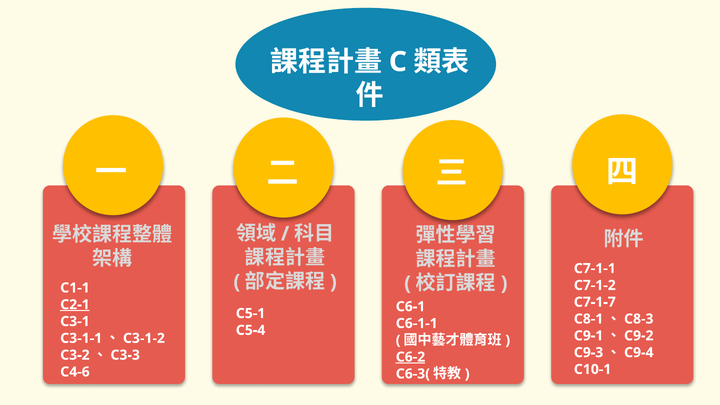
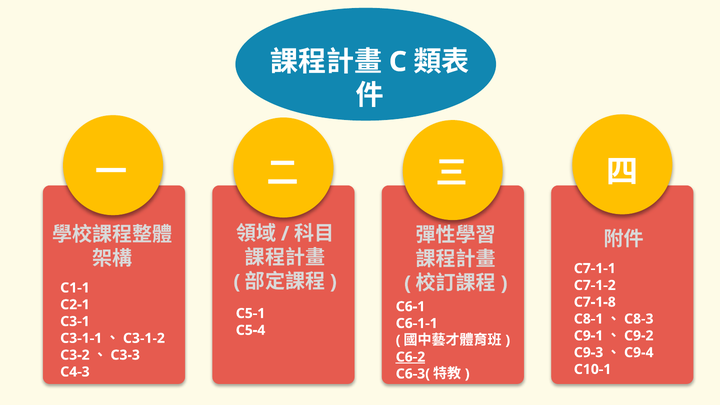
C7-1-7: C7-1-7 -> C7-1-8 (595, 302)
C2-1 underline: present -> none (75, 305)
C4-6: C4-6 -> C4-3 (75, 372)
